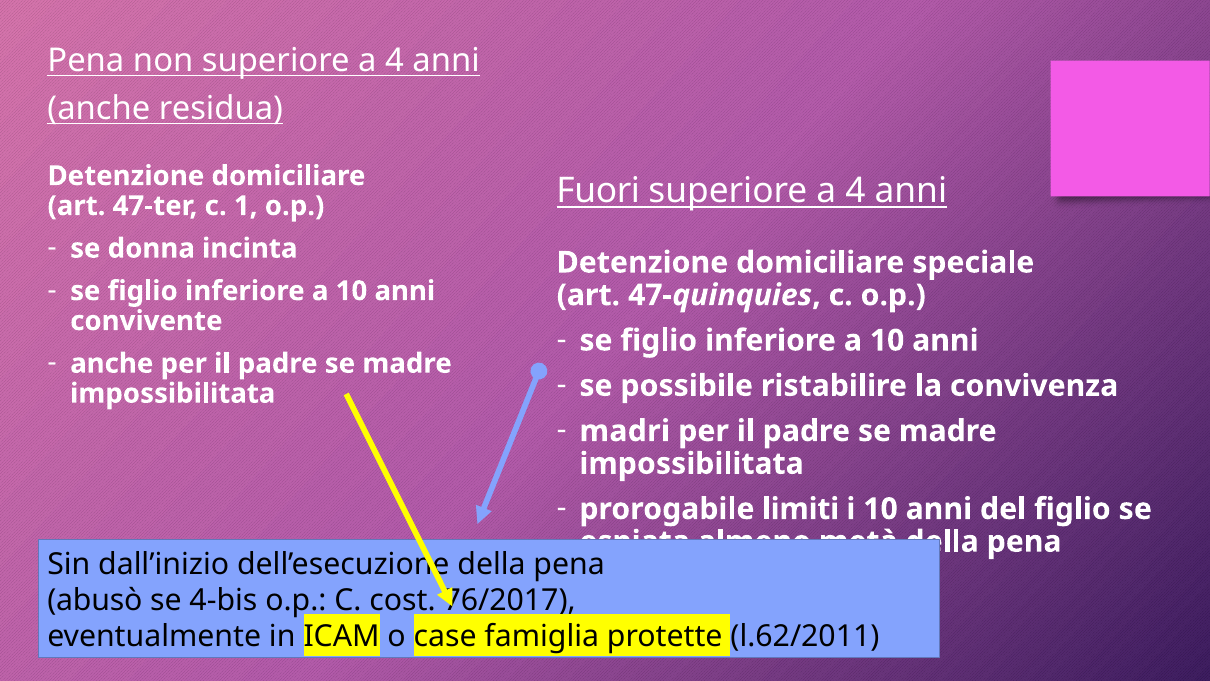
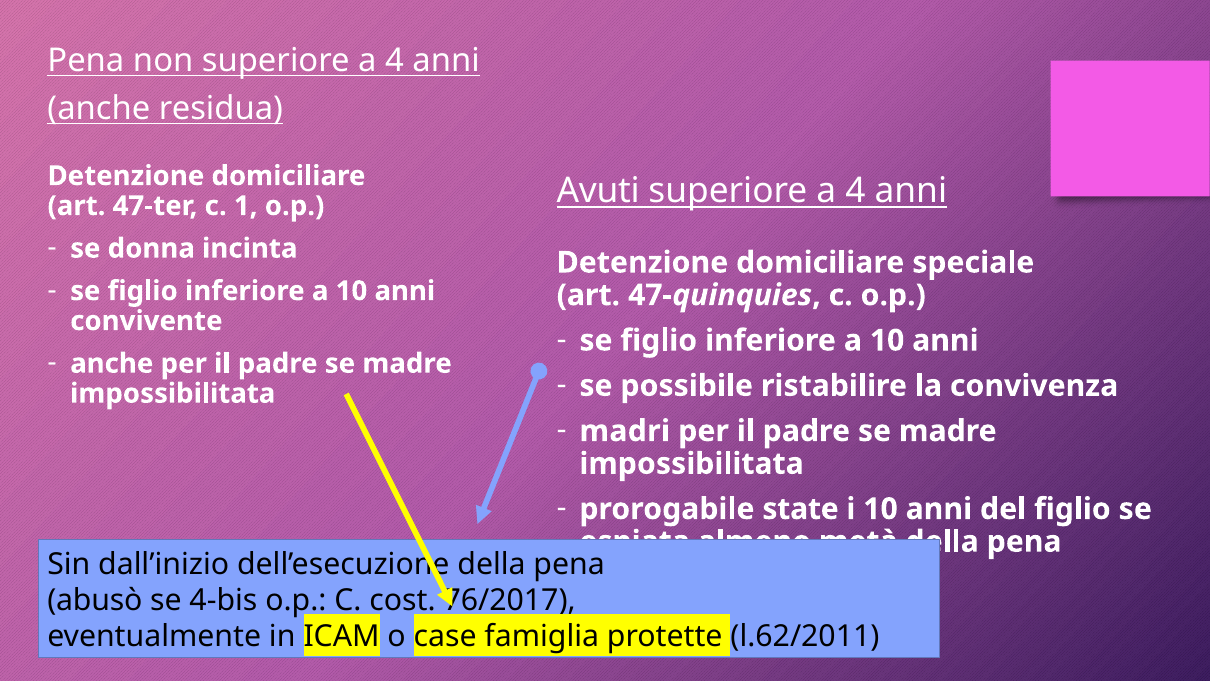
Fuori: Fuori -> Avuti (598, 191)
limiti: limiti -> state (801, 509)
